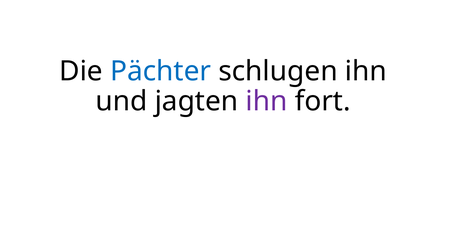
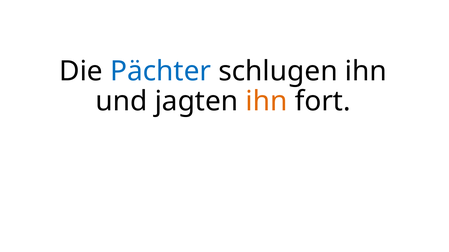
ihn colour: purple -> orange (267, 102)
